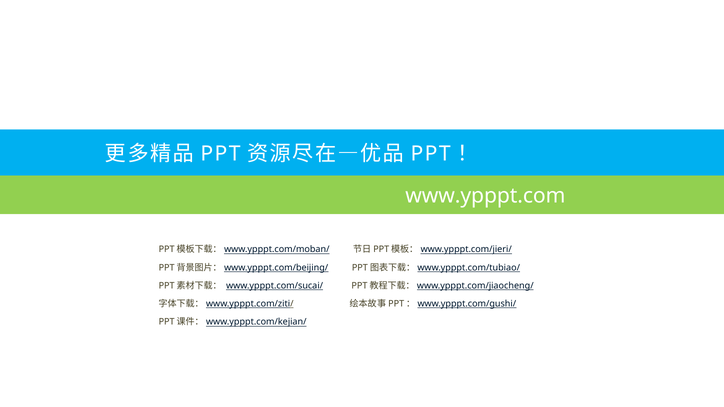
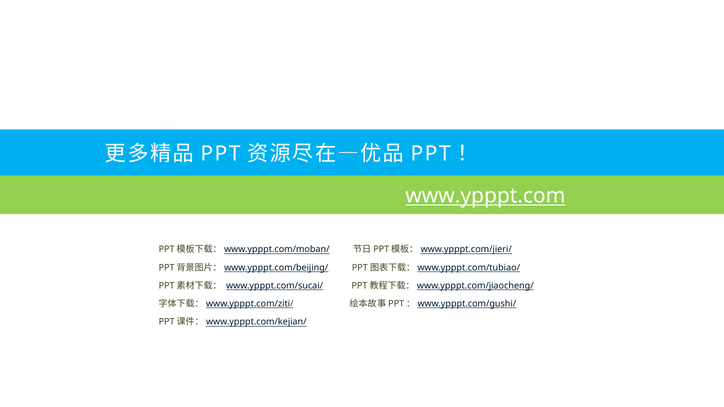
www.ypppt.com underline: none -> present (485, 196)
